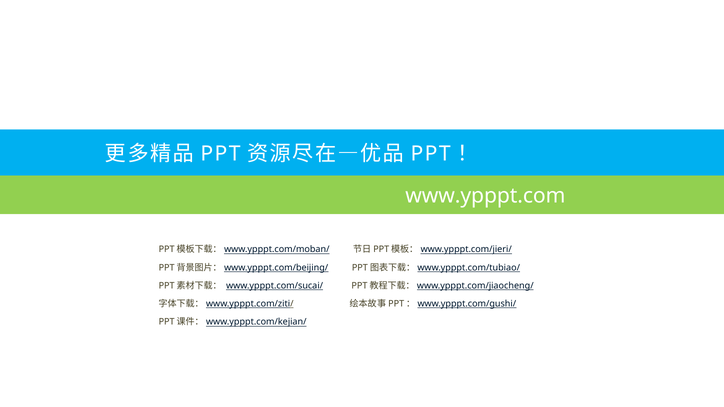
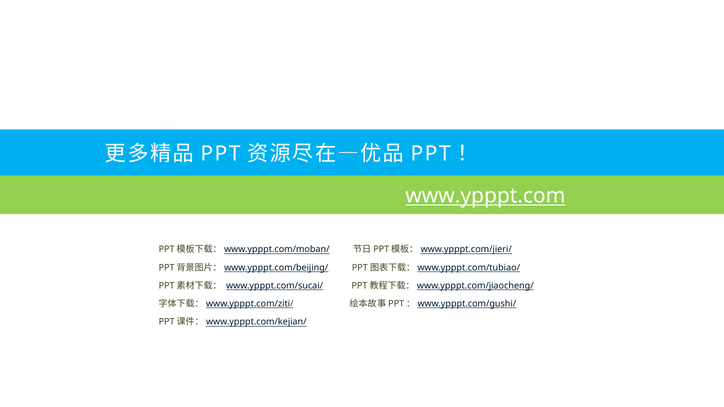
www.ypppt.com underline: none -> present (485, 196)
